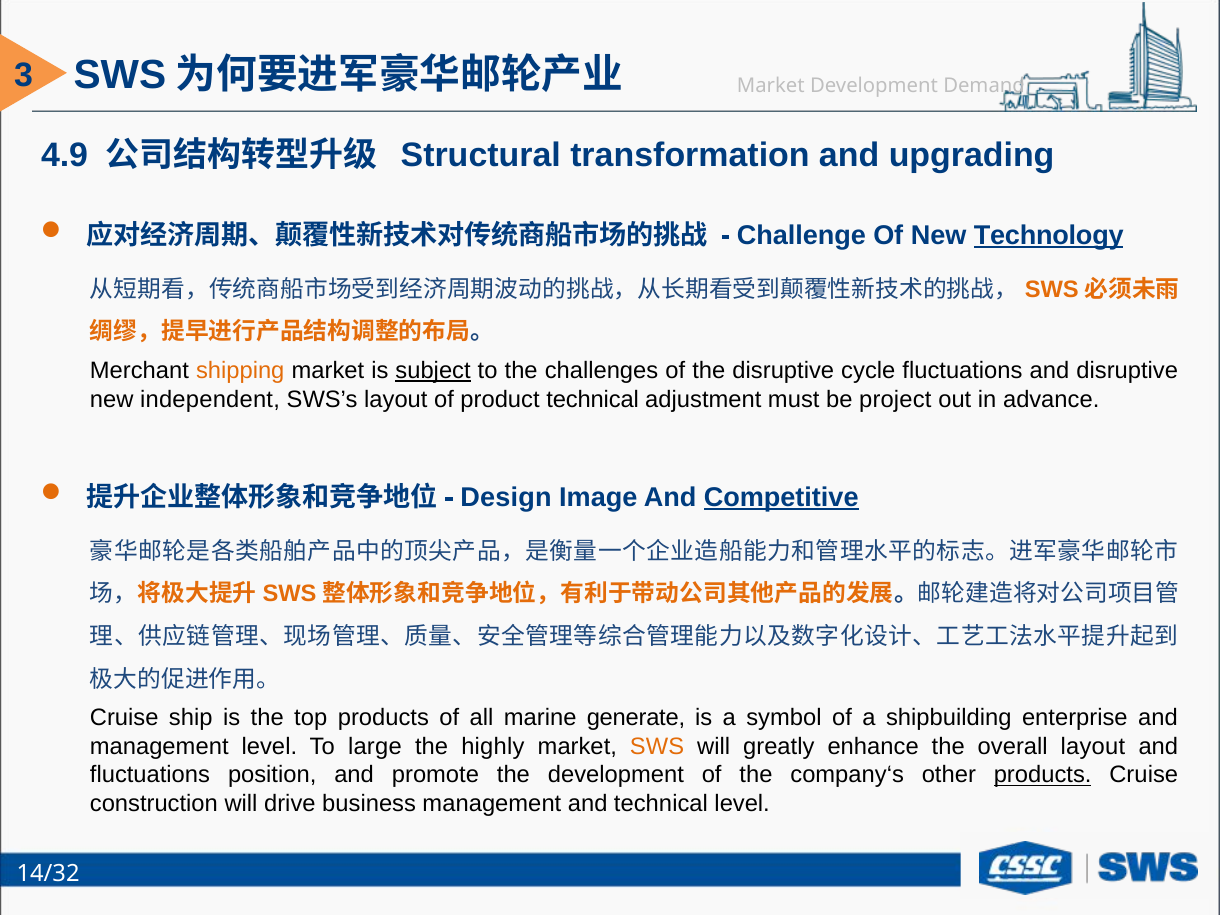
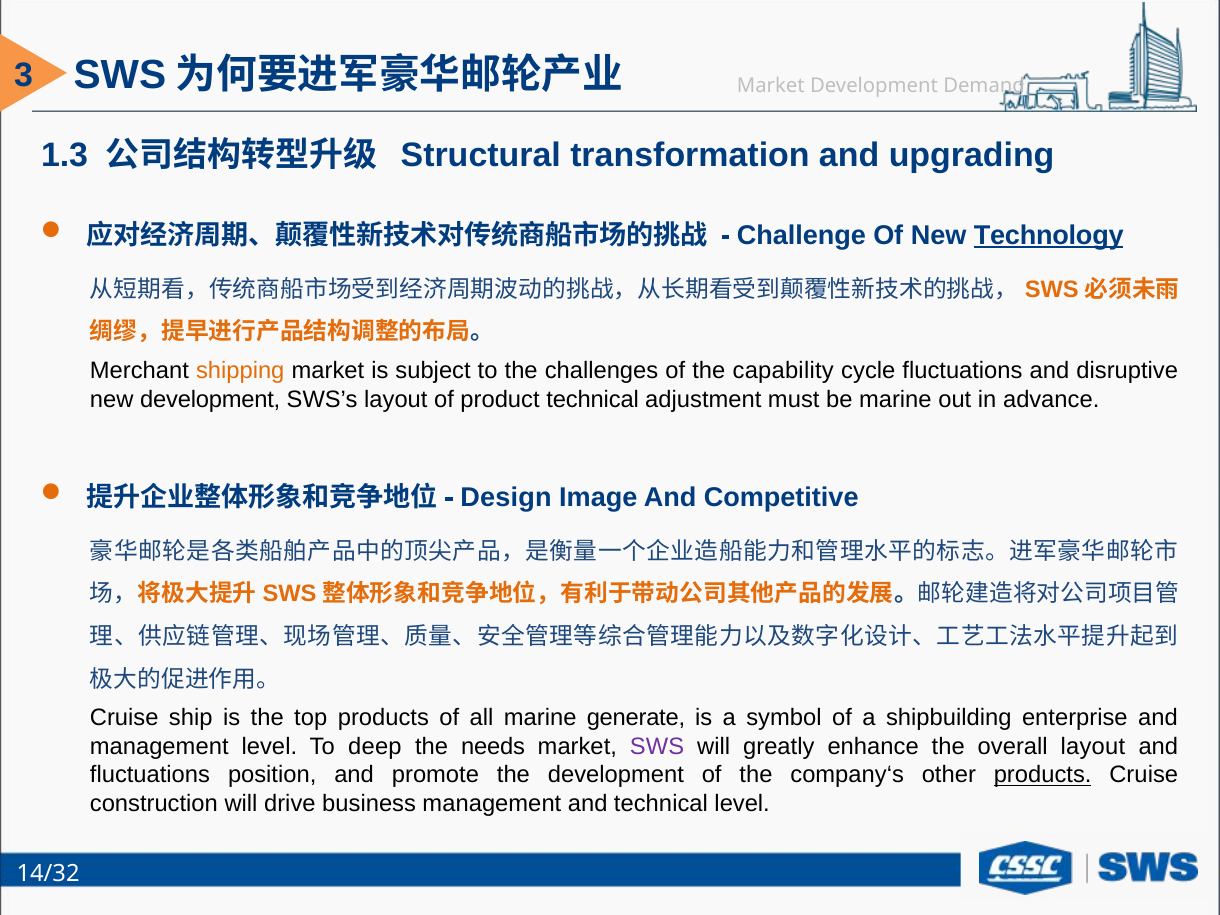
4.9: 4.9 -> 1.3 (65, 155)
subject underline: present -> none (433, 371)
the disruptive: disruptive -> capability (783, 371)
new independent: independent -> development (210, 399)
be project: project -> marine (895, 399)
Competitive underline: present -> none (781, 497)
large: large -> deep (375, 747)
highly: highly -> needs (493, 747)
SWS colour: orange -> purple (657, 747)
